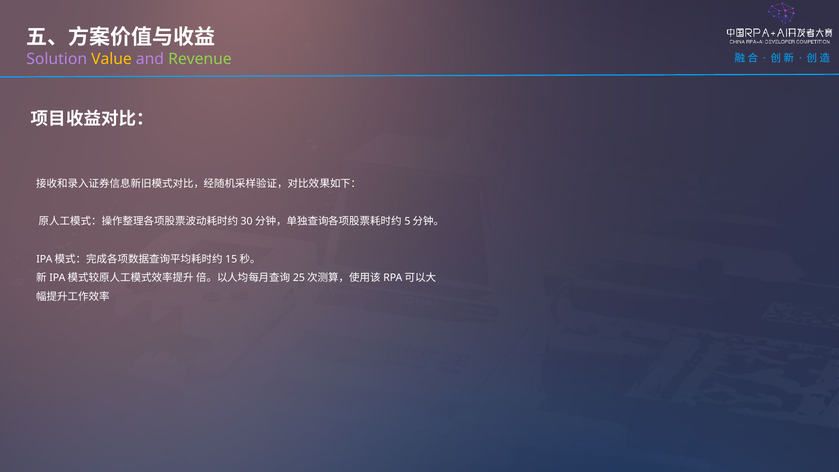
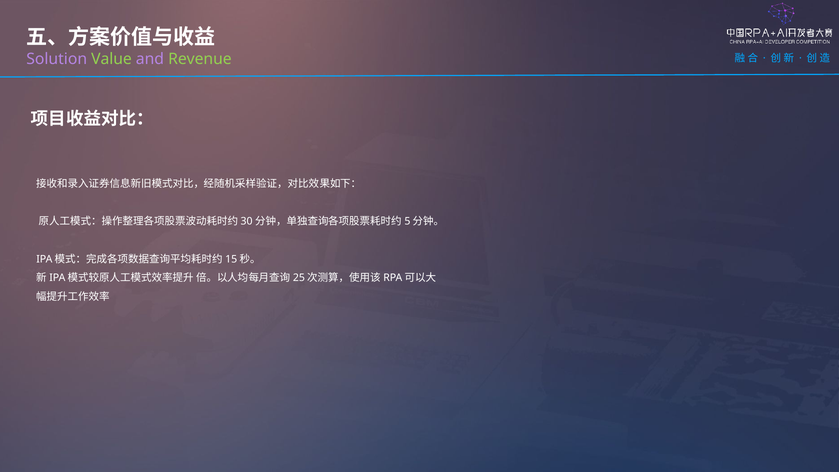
Value colour: yellow -> light green (111, 59)
